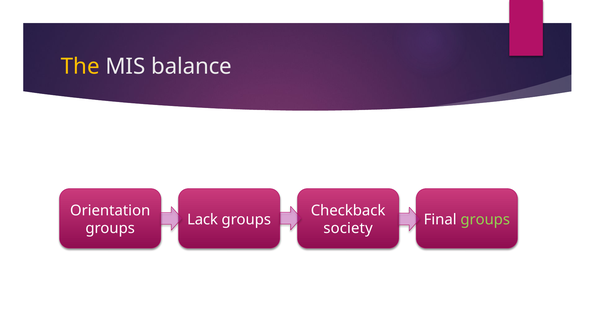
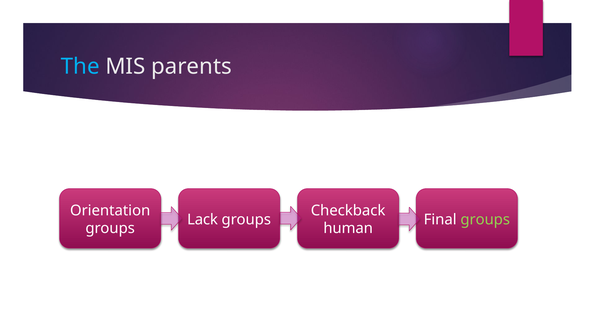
The colour: yellow -> light blue (80, 66)
balance: balance -> parents (191, 66)
society: society -> human (348, 228)
